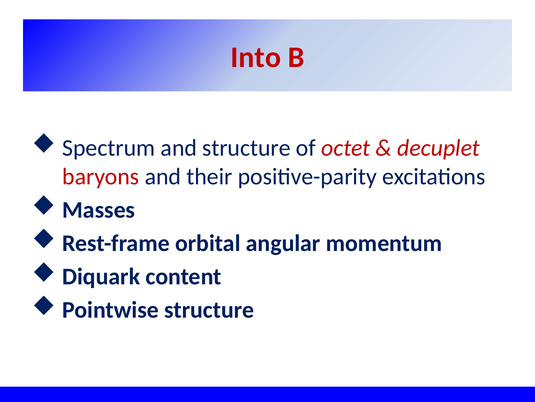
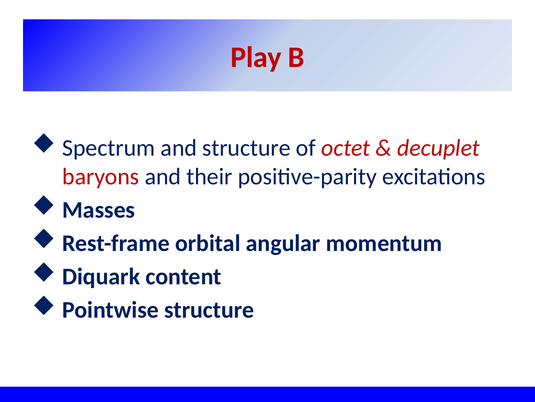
Into: Into -> Play (256, 57)
